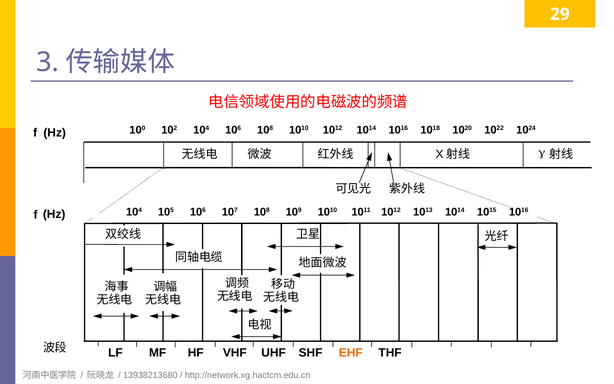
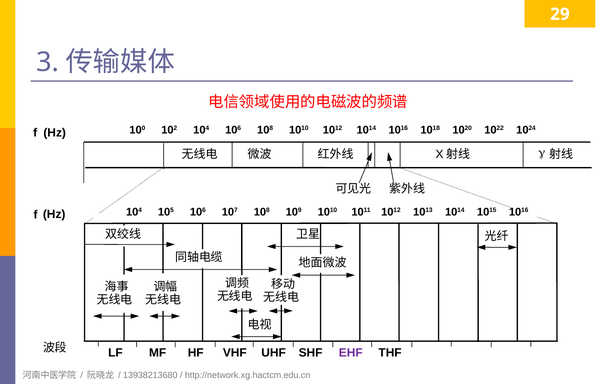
EHF colour: orange -> purple (351, 353)
